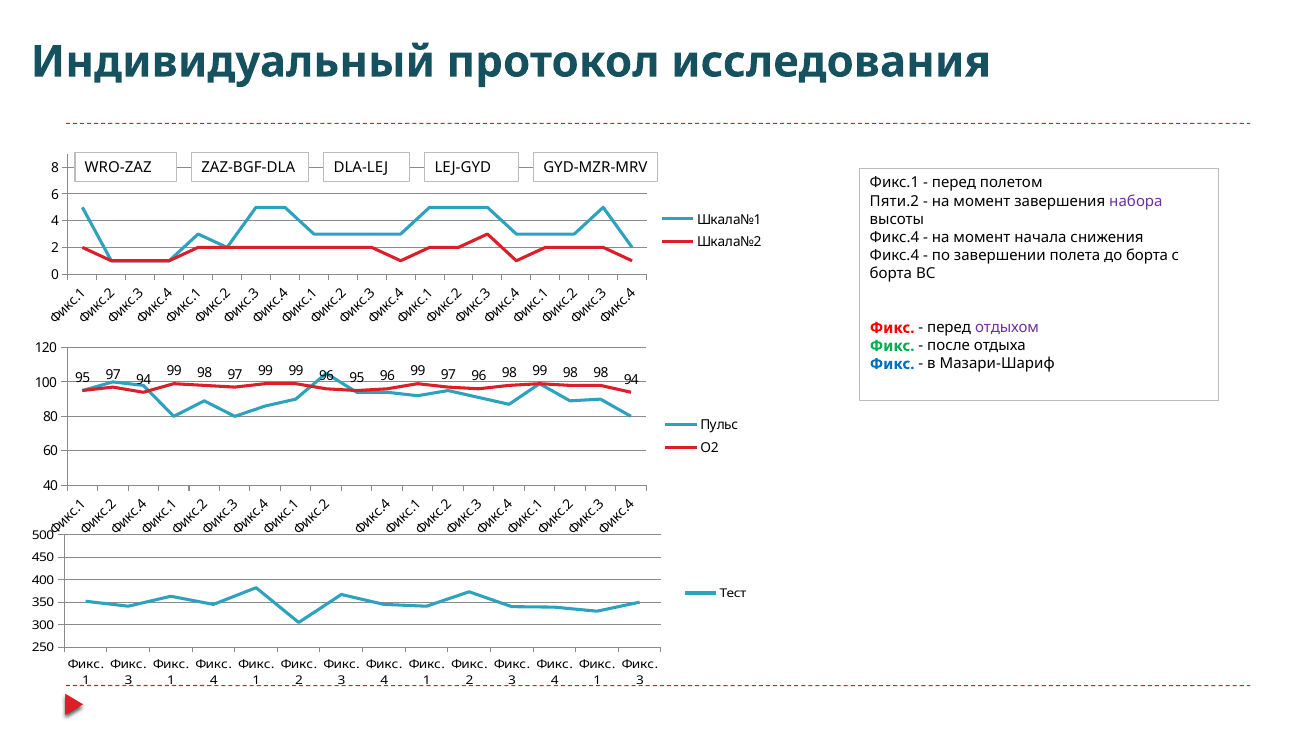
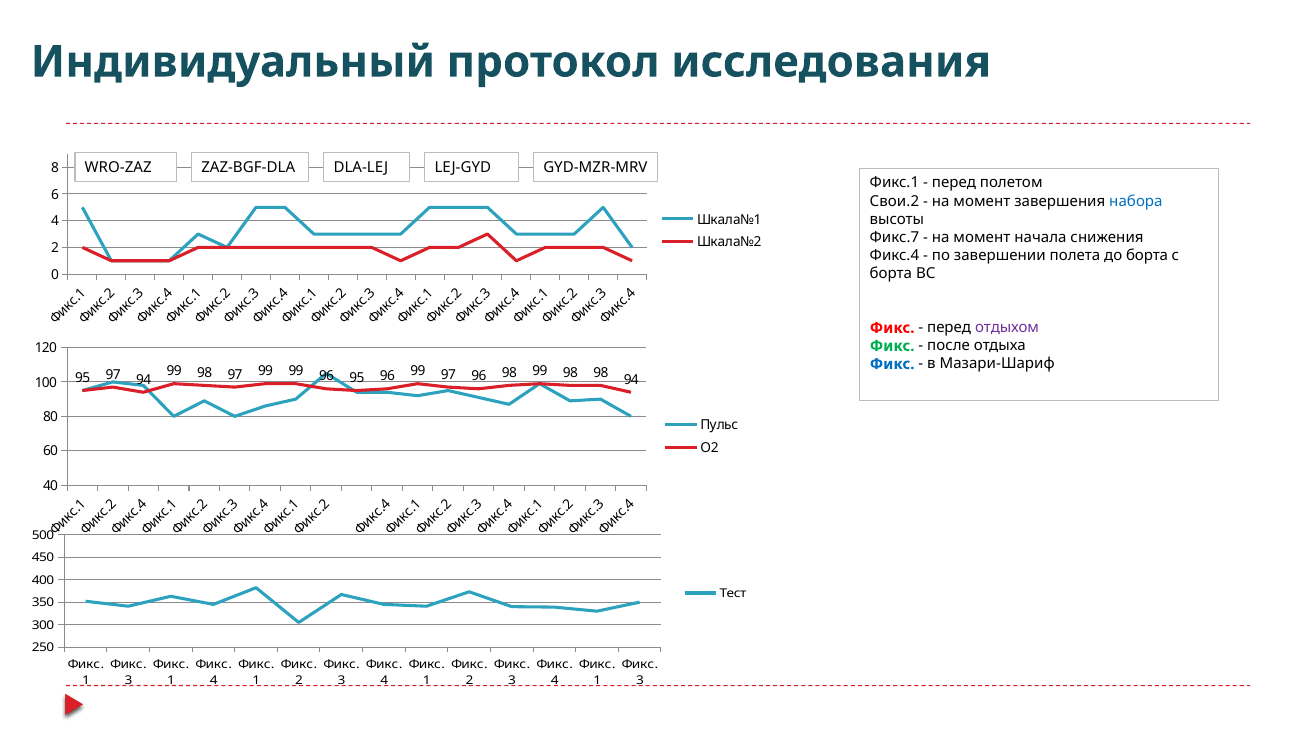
Пяти.2: Пяти.2 -> Свои.2 (894, 201)
набора colour: purple -> blue (1136, 201)
Фикс.4: Фикс.4 -> Фикс.7 (894, 237)
